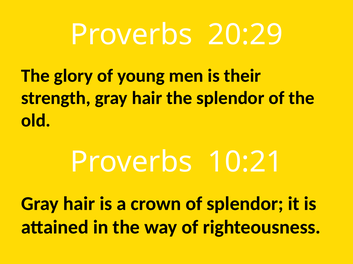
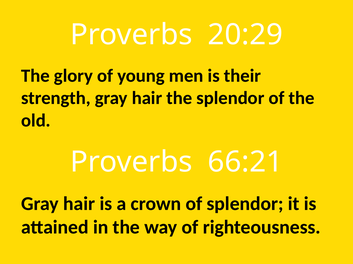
10:21: 10:21 -> 66:21 (245, 162)
